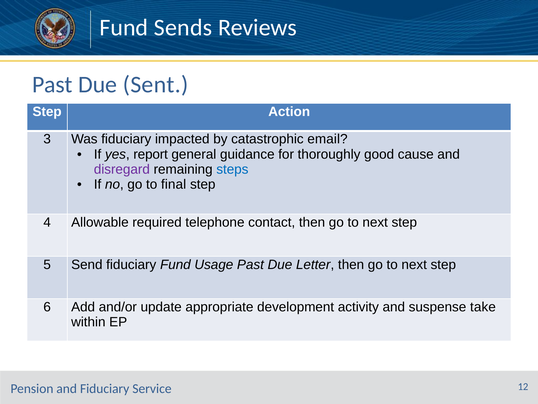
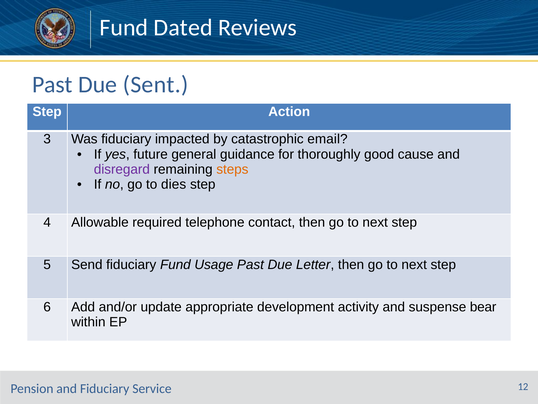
Sends: Sends -> Dated (183, 28)
report: report -> future (151, 154)
steps colour: blue -> orange (232, 169)
final: final -> dies (174, 184)
take: take -> bear (483, 307)
